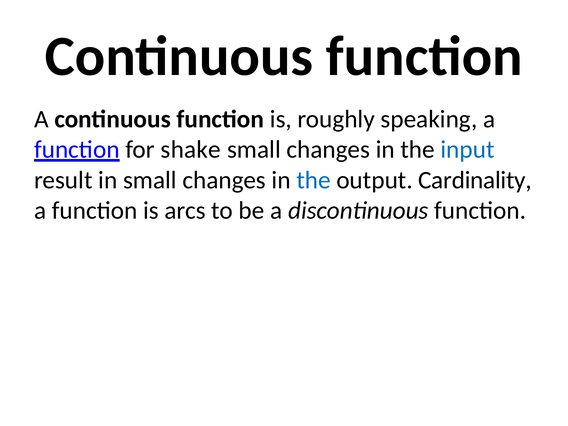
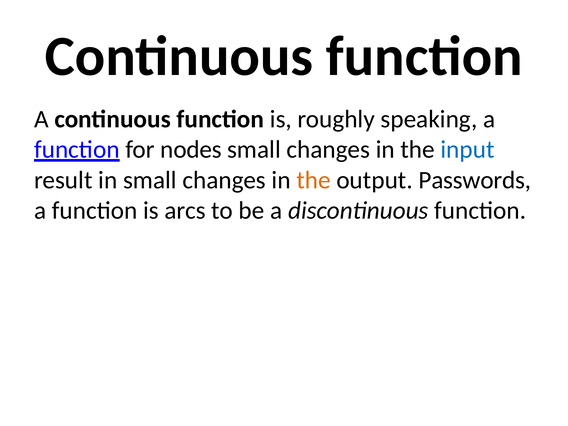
shake: shake -> nodes (191, 149)
the colour: blue -> orange (313, 180)
Cardinality: Cardinality -> Passwords (475, 180)
